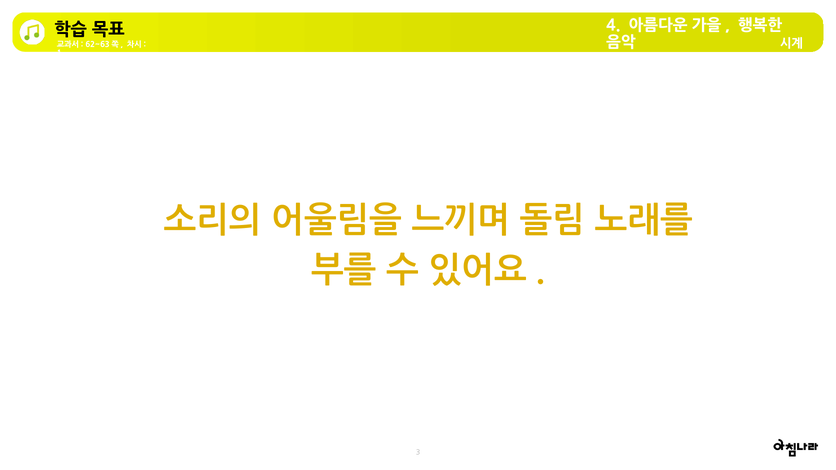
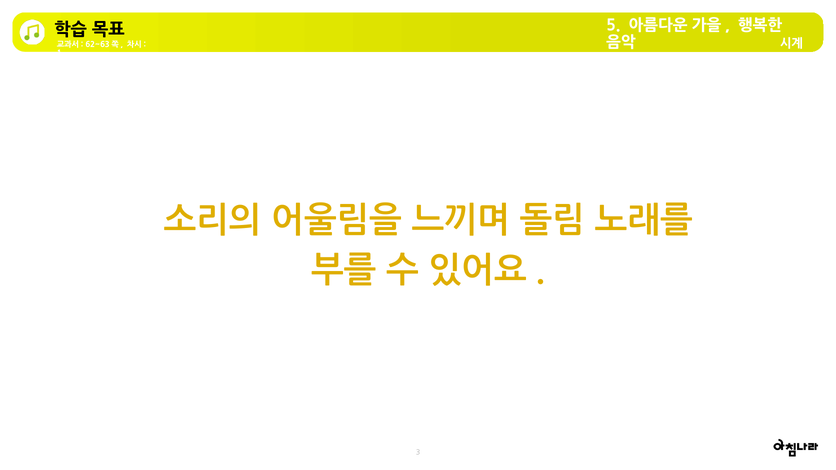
4: 4 -> 5 (613, 26)
